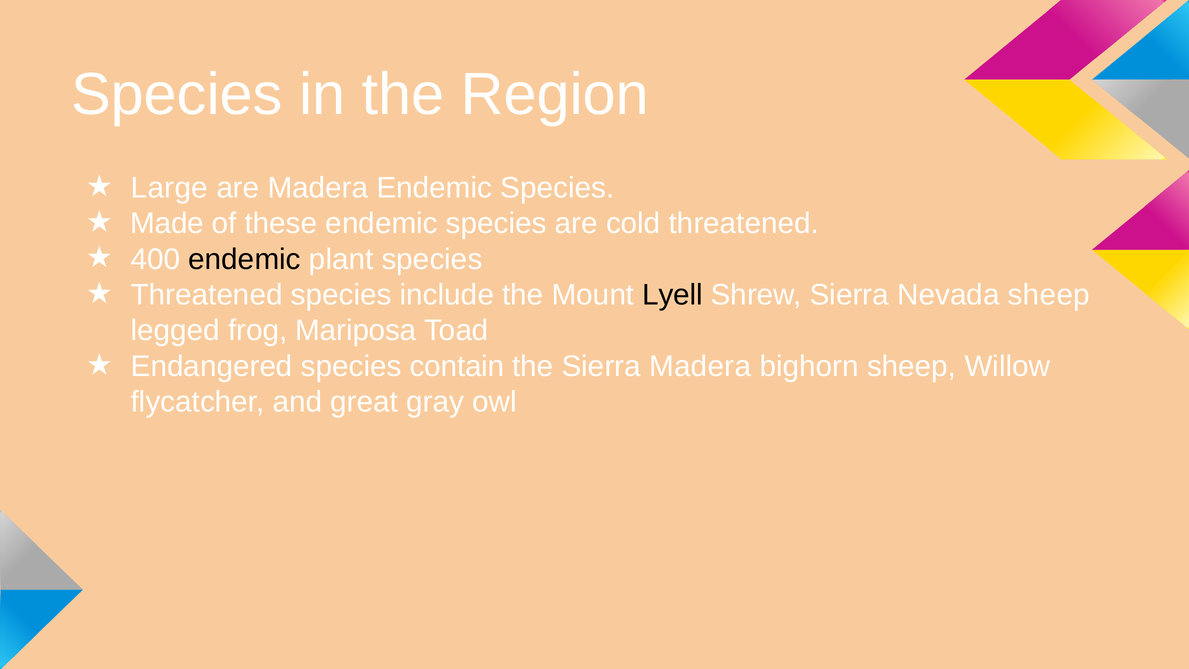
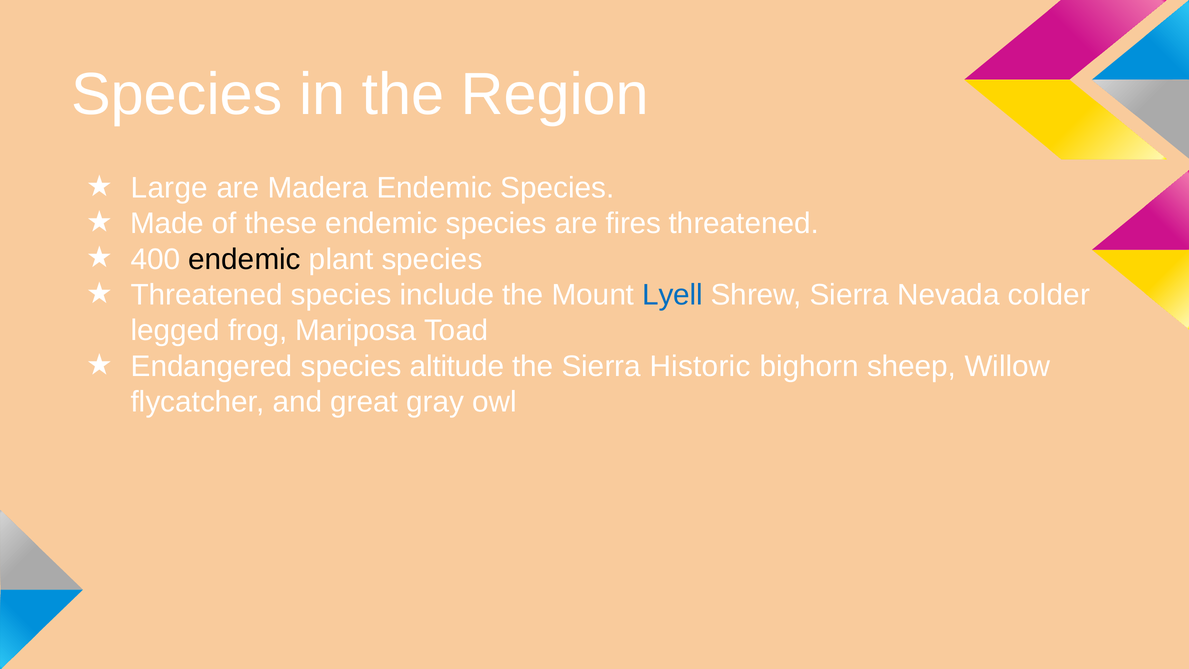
cold: cold -> fires (633, 224)
Lyell colour: black -> blue (673, 295)
Nevada sheep: sheep -> colder (1049, 295)
contain: contain -> altitude (457, 366)
Sierra Madera: Madera -> Historic (700, 366)
